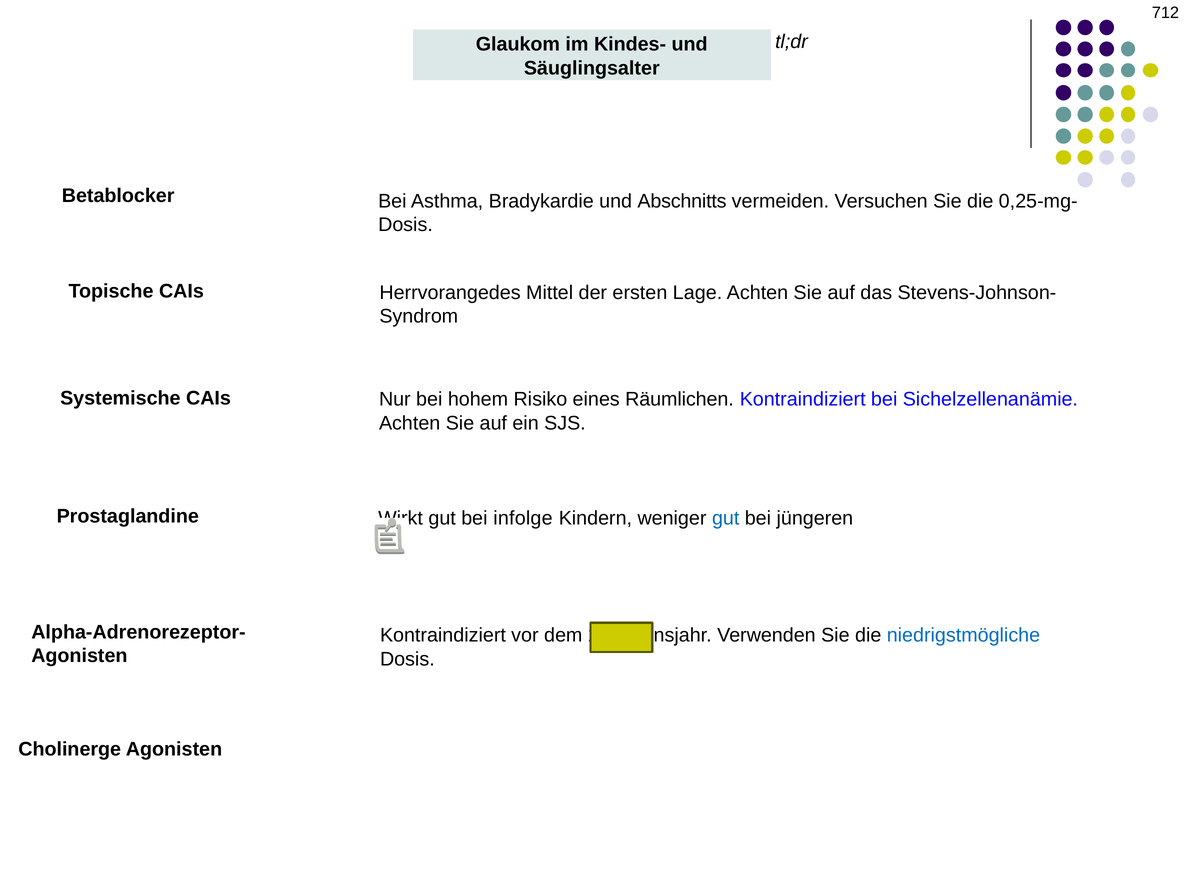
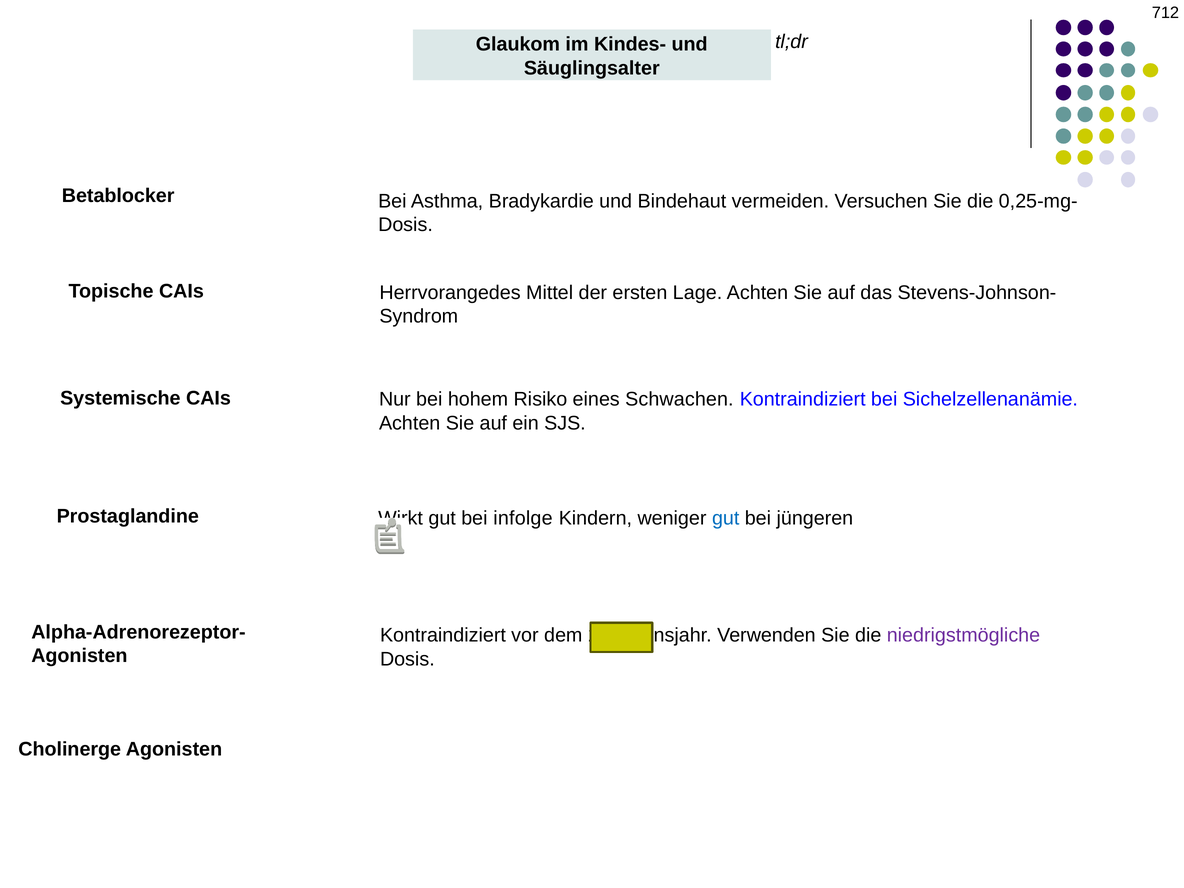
Abschnitts: Abschnitts -> Bindehaut (682, 201)
Räumlichen: Räumlichen -> Schwachen (679, 399)
niedrigstmögliche colour: blue -> purple (963, 635)
